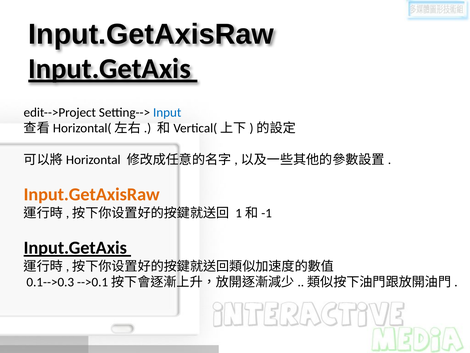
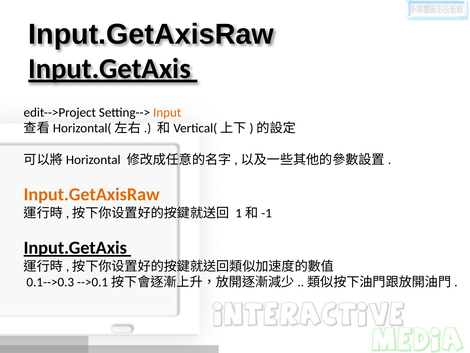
Input colour: blue -> orange (167, 112)
